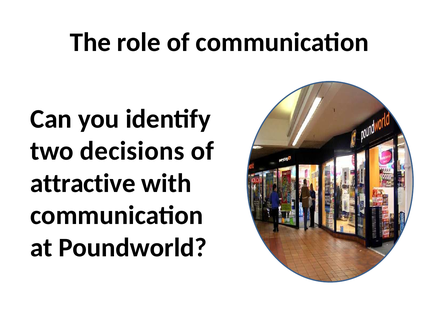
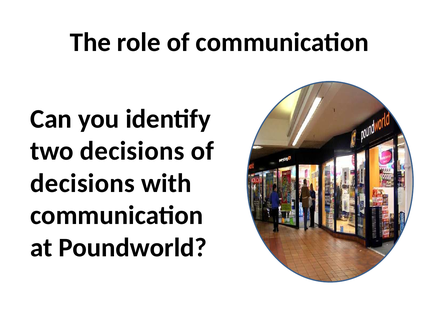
attractive: attractive -> decisions (83, 183)
